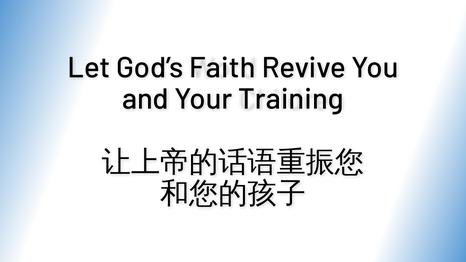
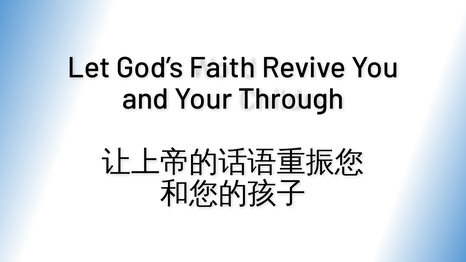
Training: Training -> Through (291, 99)
